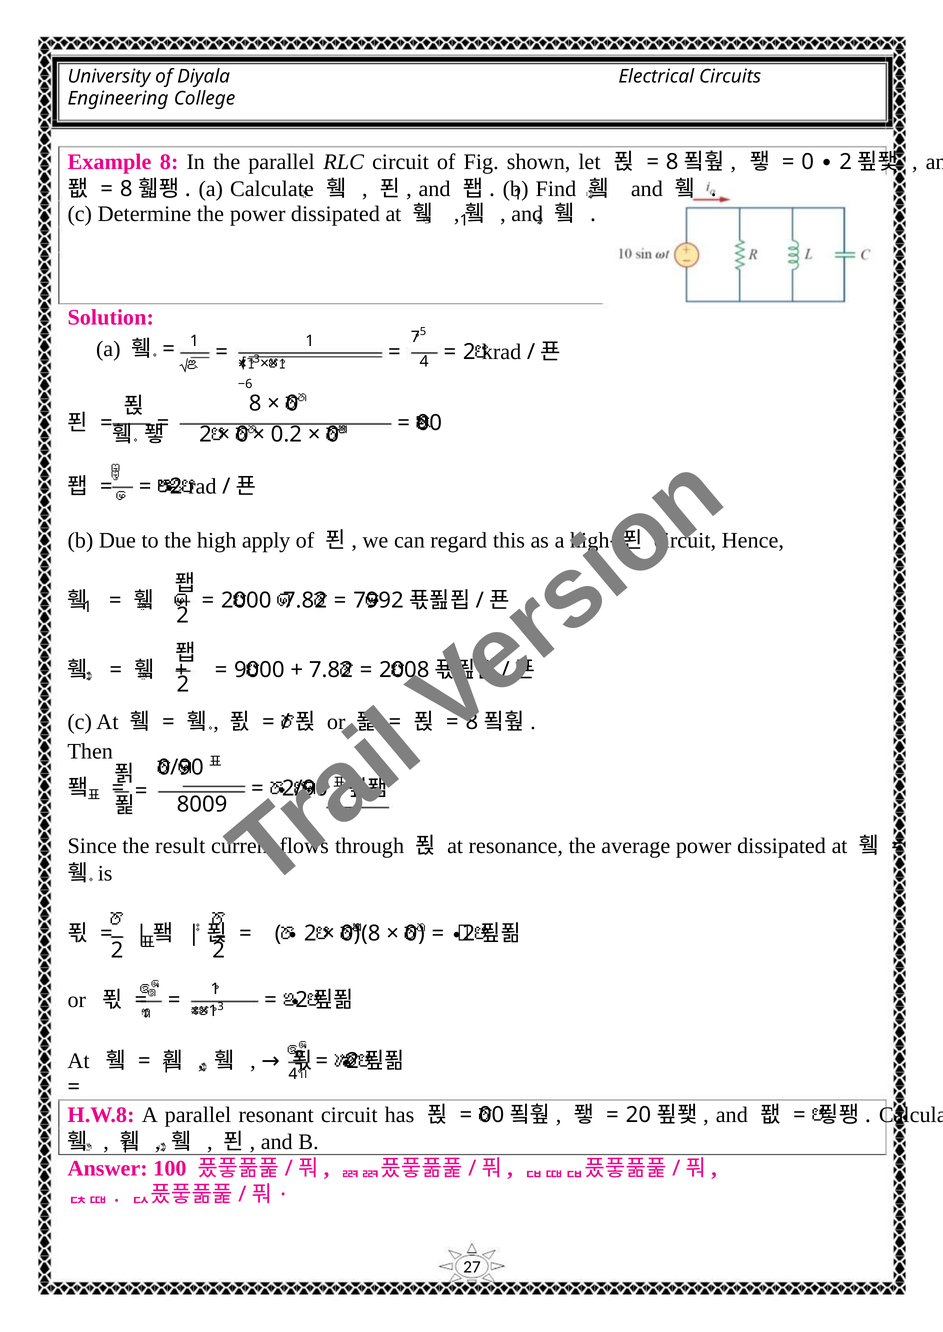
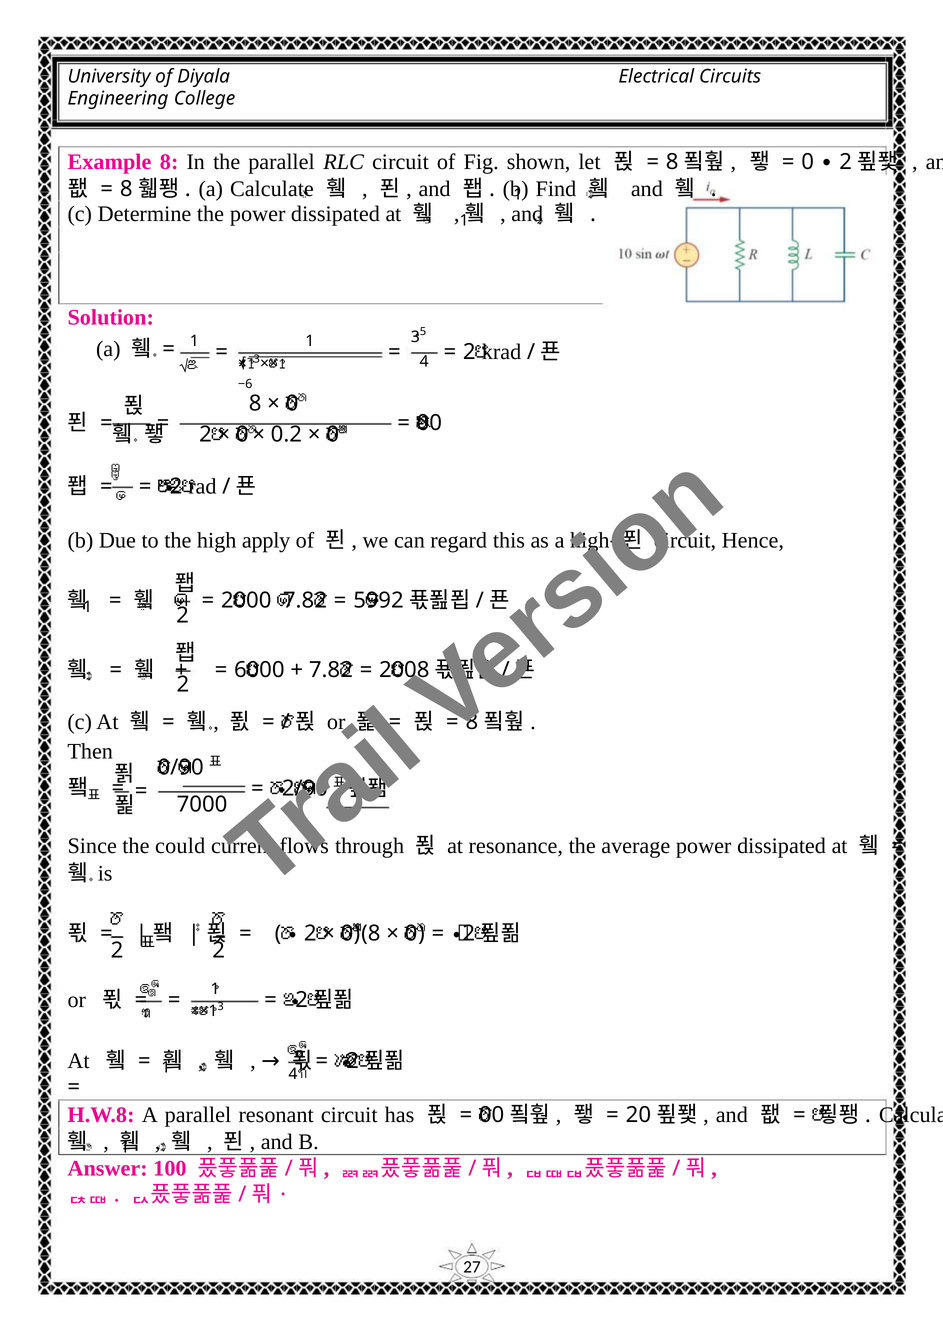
1 7: 7 -> 3 (415, 337)
7: 7 -> 5 (360, 601)
9: 9 -> 6 (240, 670)
8009: 8009 -> 7000 (202, 805)
result: result -> could (180, 847)
